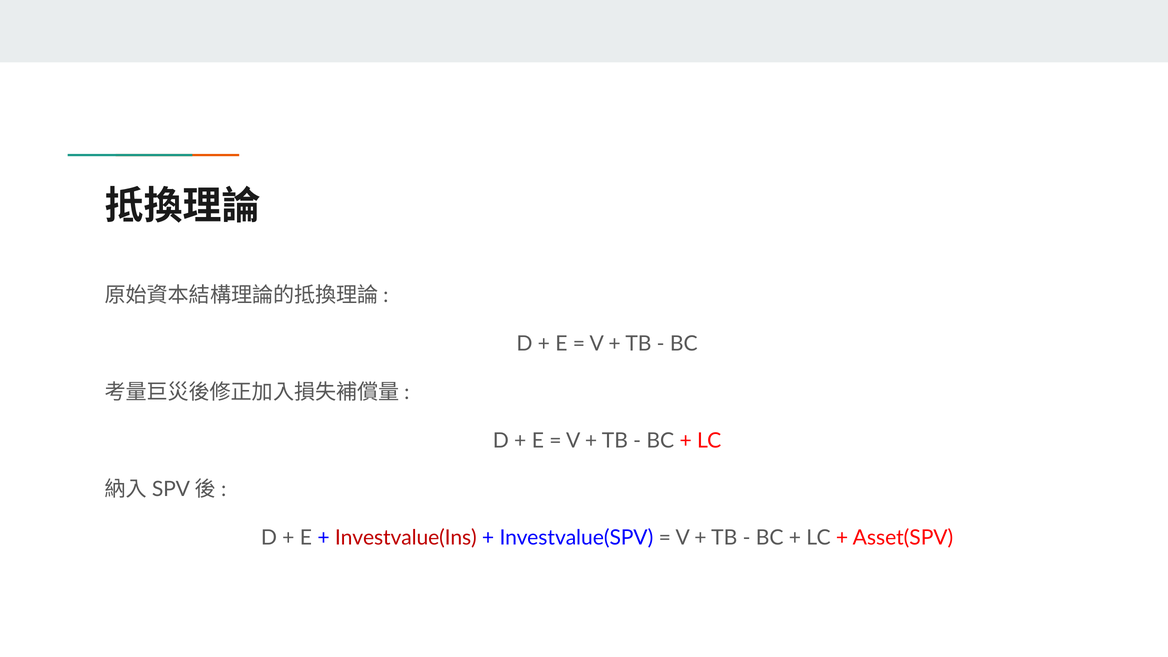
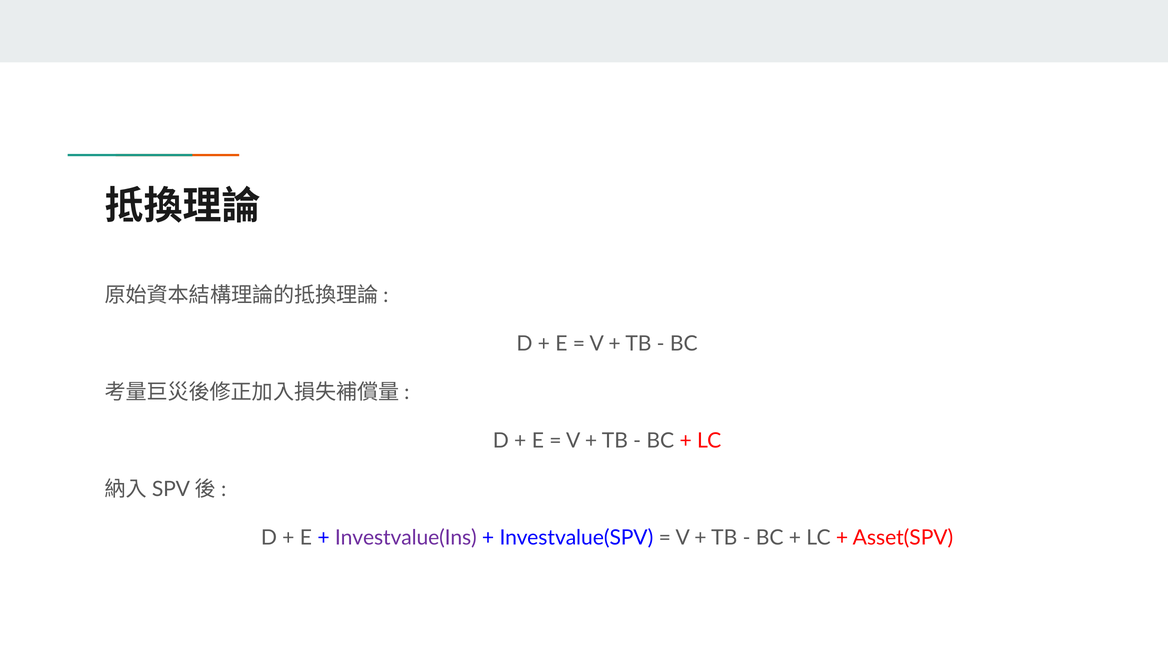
Investvalue(Ins colour: red -> purple (406, 538)
